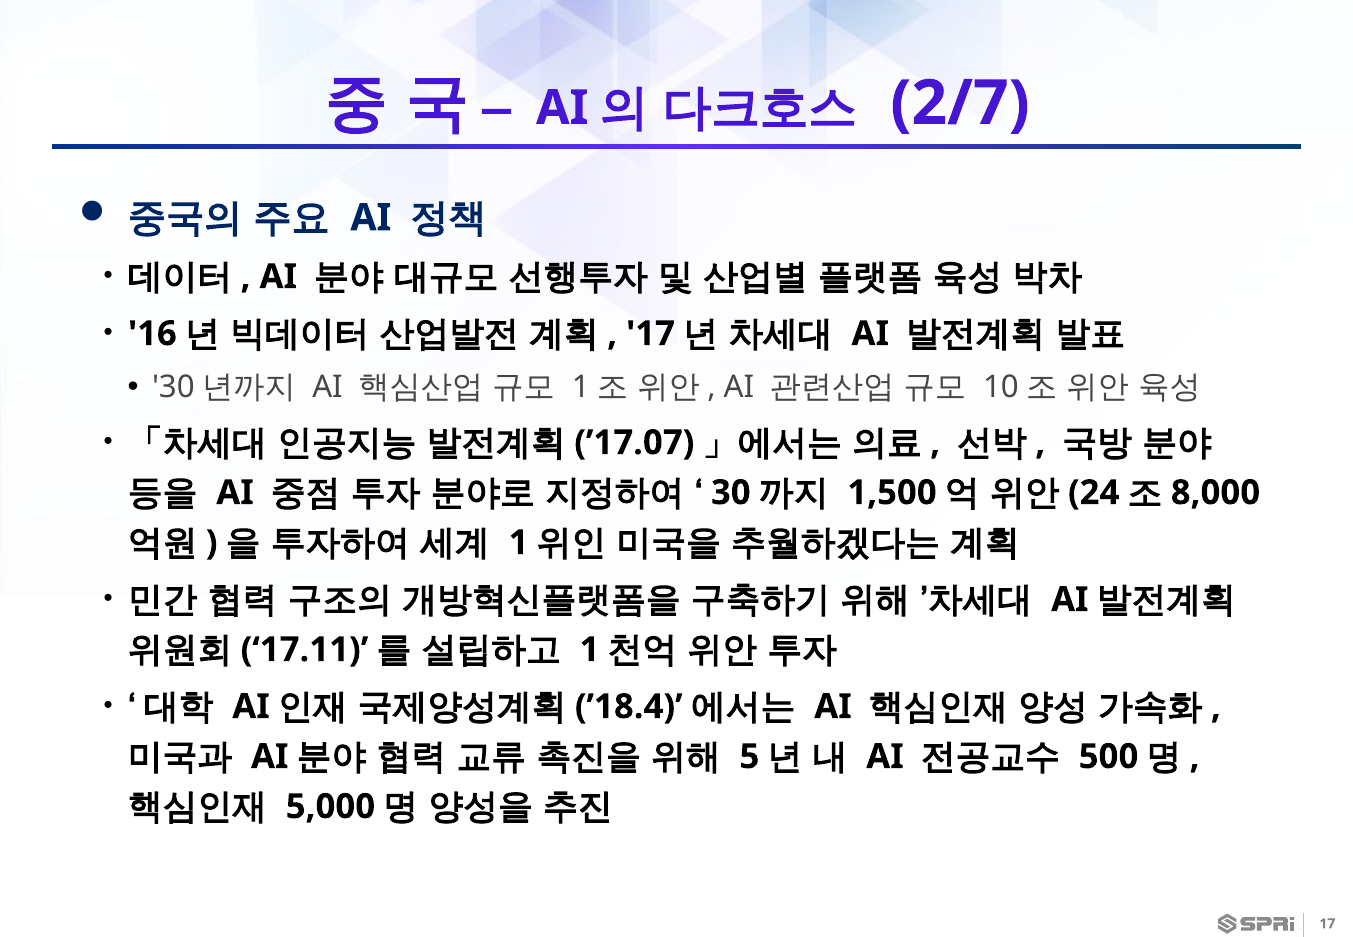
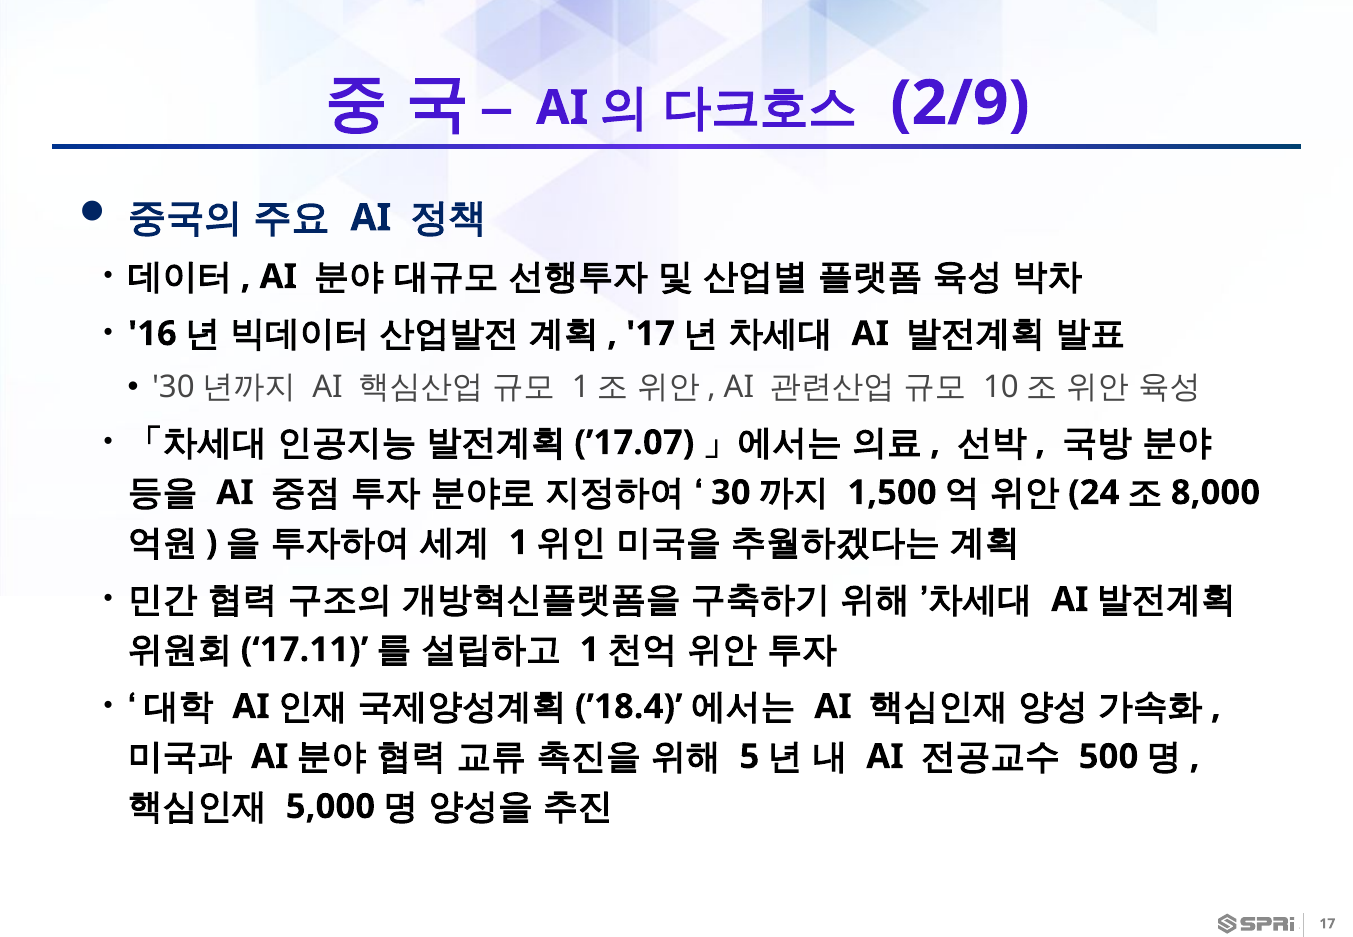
2/7: 2/7 -> 2/9 (960, 103)
